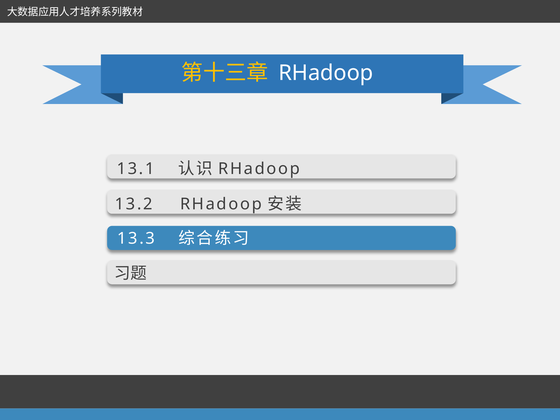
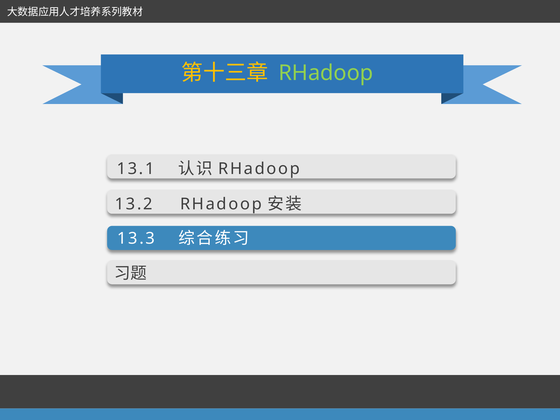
RHadoop colour: white -> light green (326, 73)
